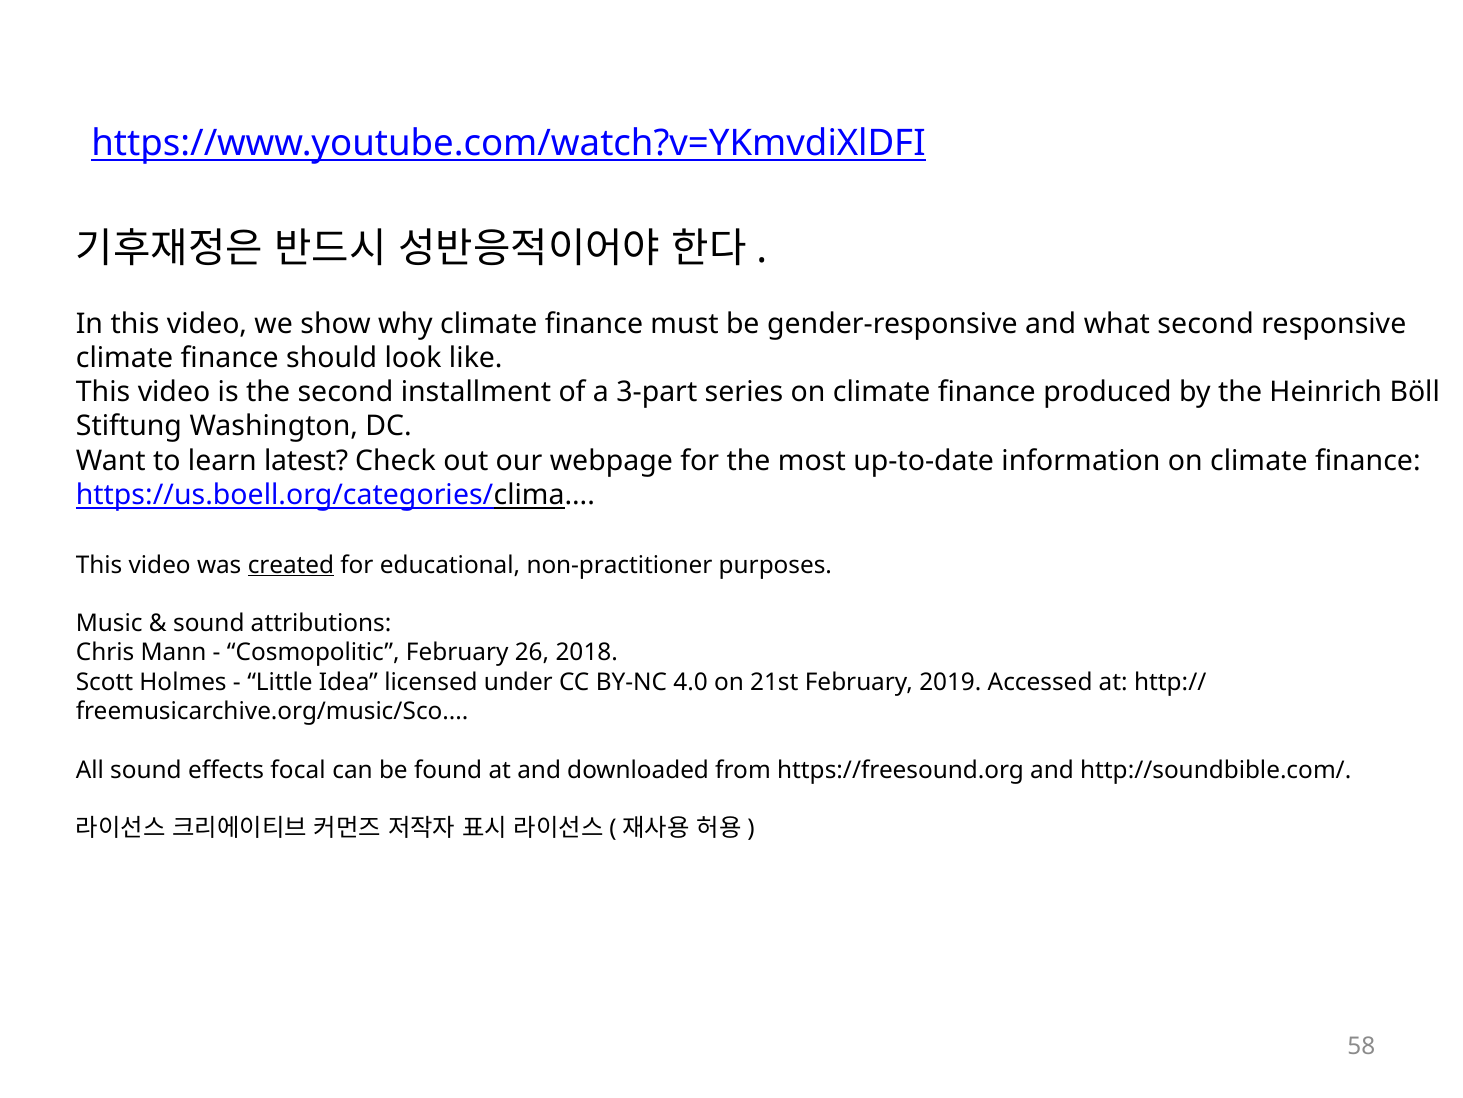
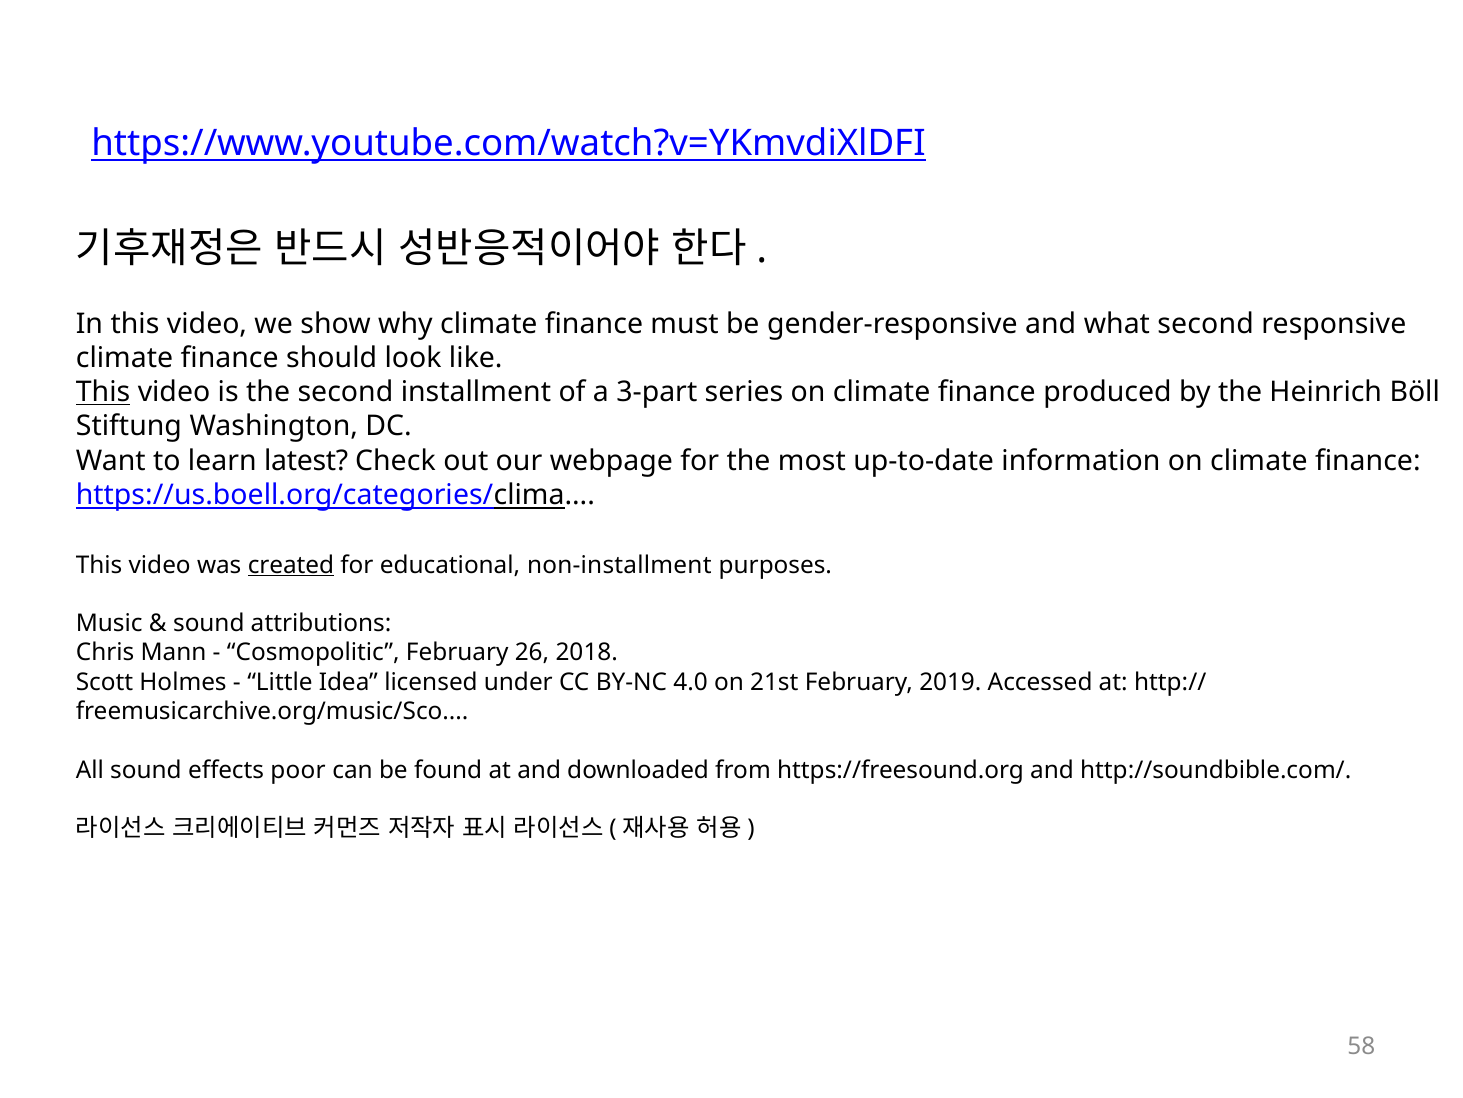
This underline: none -> present (103, 392)
non-practitioner: non-practitioner -> non-installment (619, 565)
focal: focal -> poor (298, 769)
